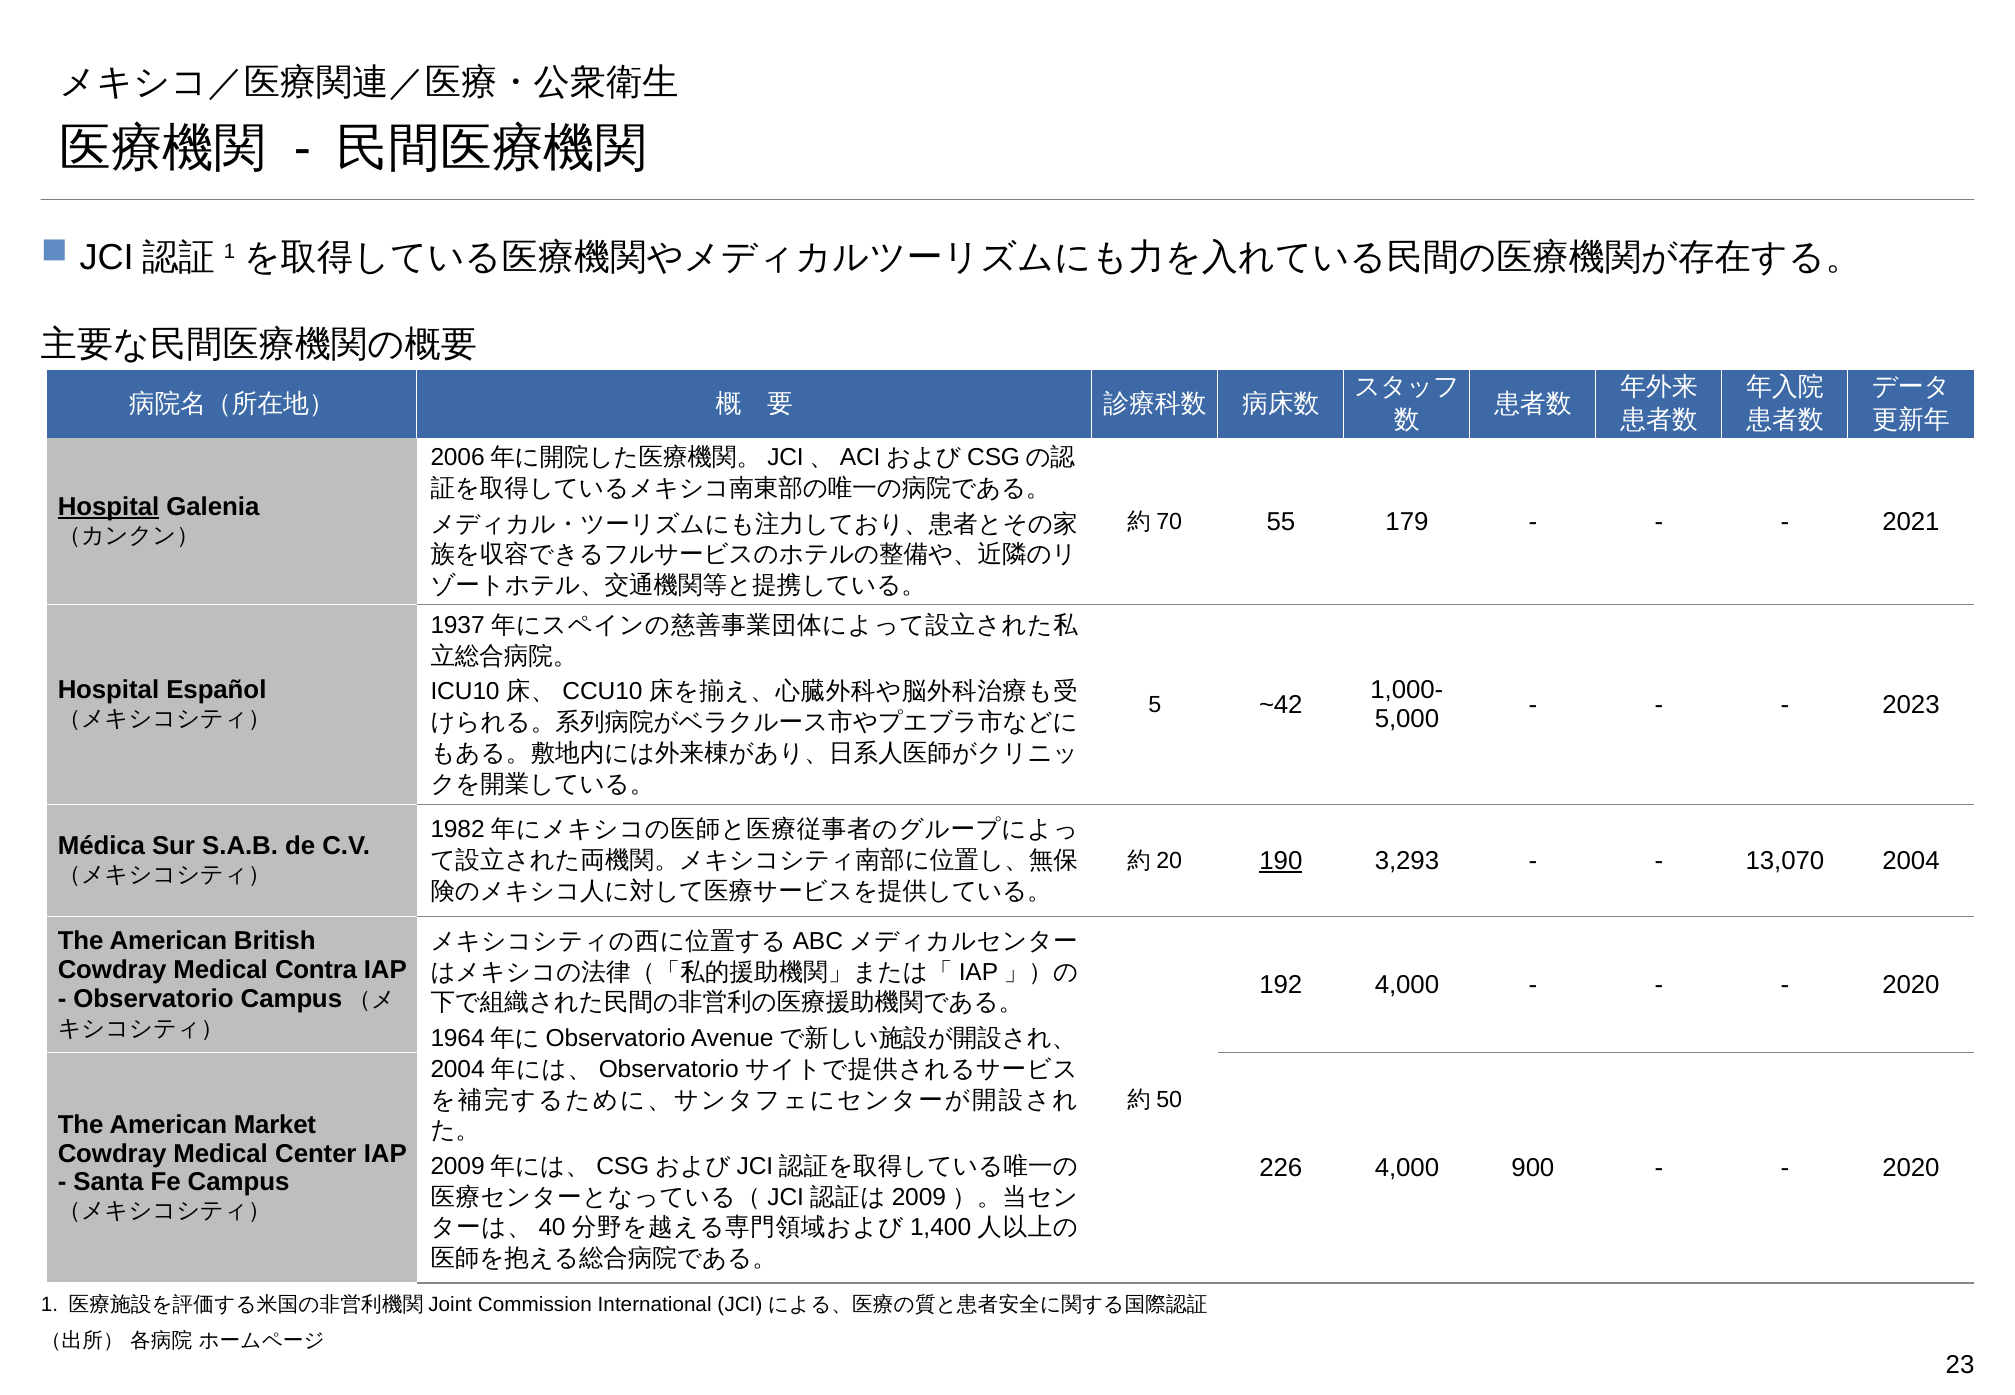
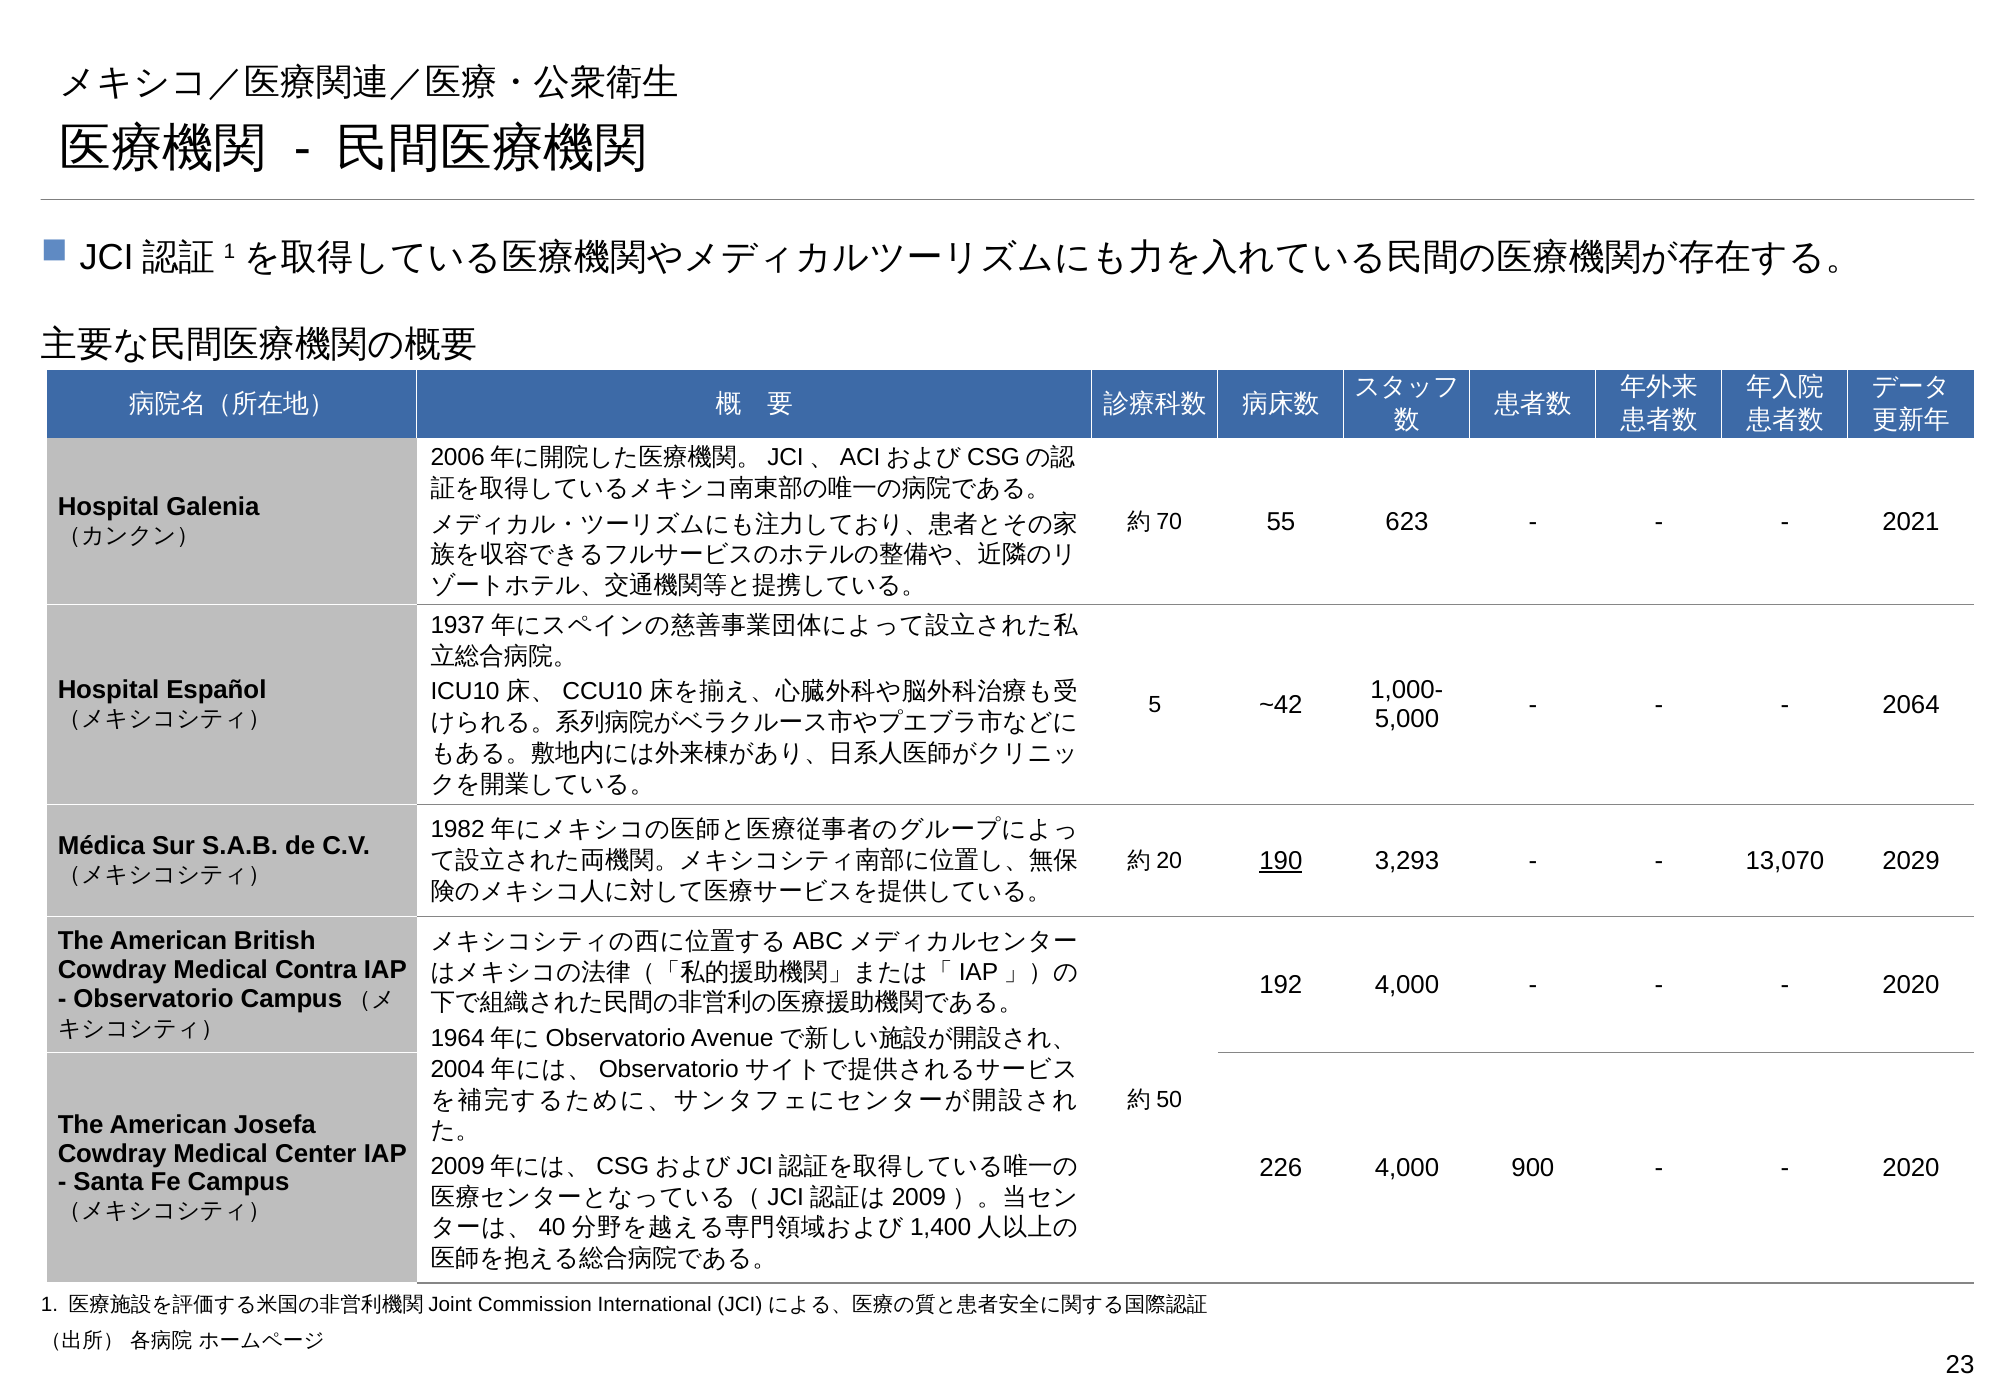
Hospital underline: present -> none (109, 507)
179: 179 -> 623 (1407, 522)
2023: 2023 -> 2064 (1911, 705)
13,070 2004: 2004 -> 2029 (1911, 861)
Market: Market -> Josefa (275, 1125)
